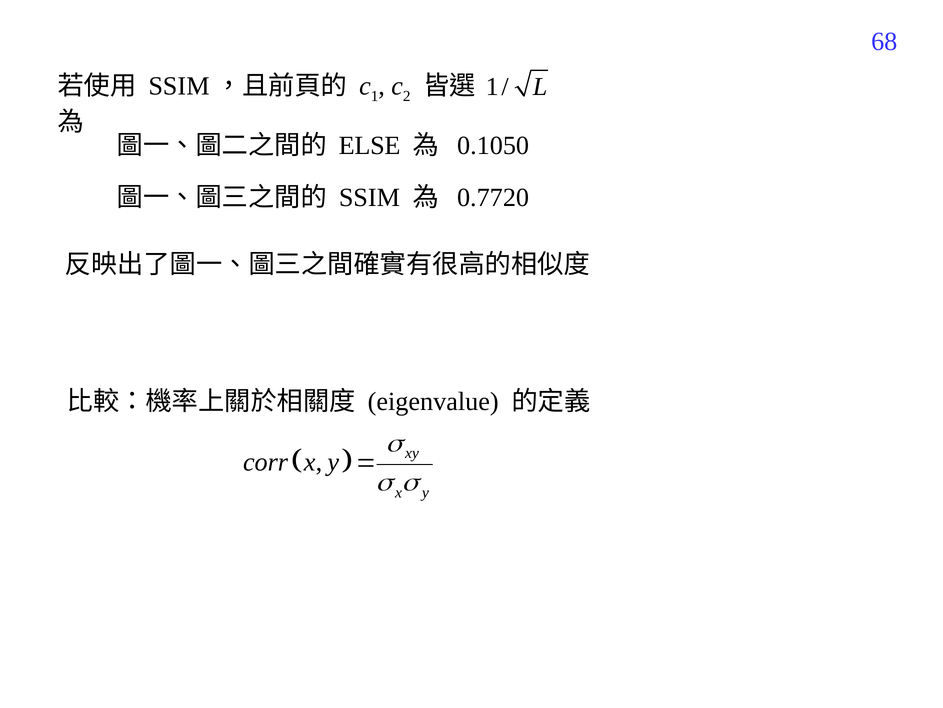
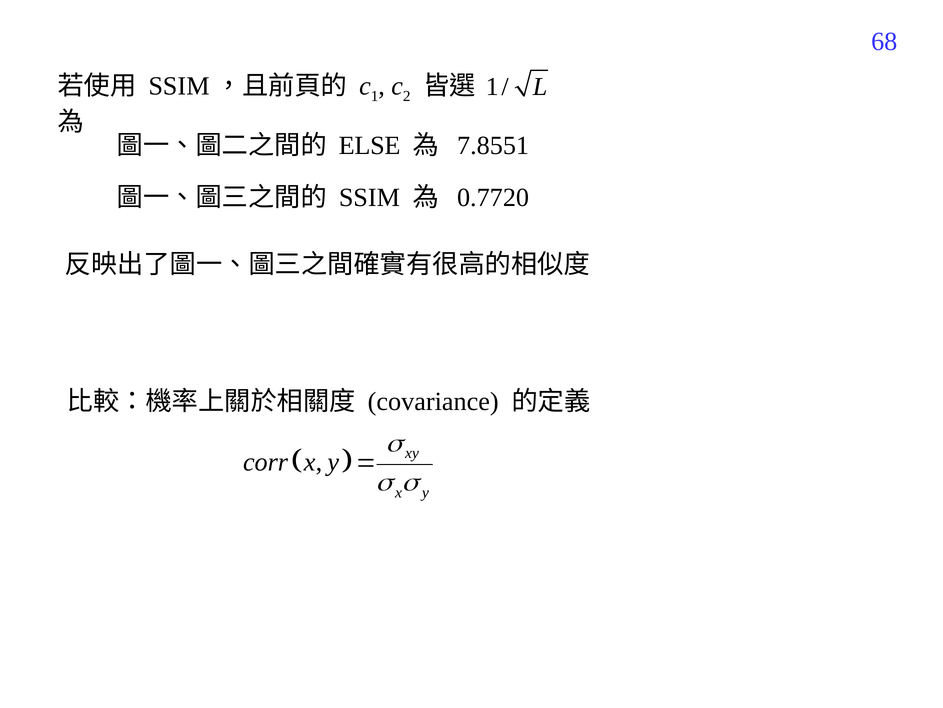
0.1050: 0.1050 -> 7.8551 (493, 146)
eigenvalue: eigenvalue -> covariance (433, 401)
